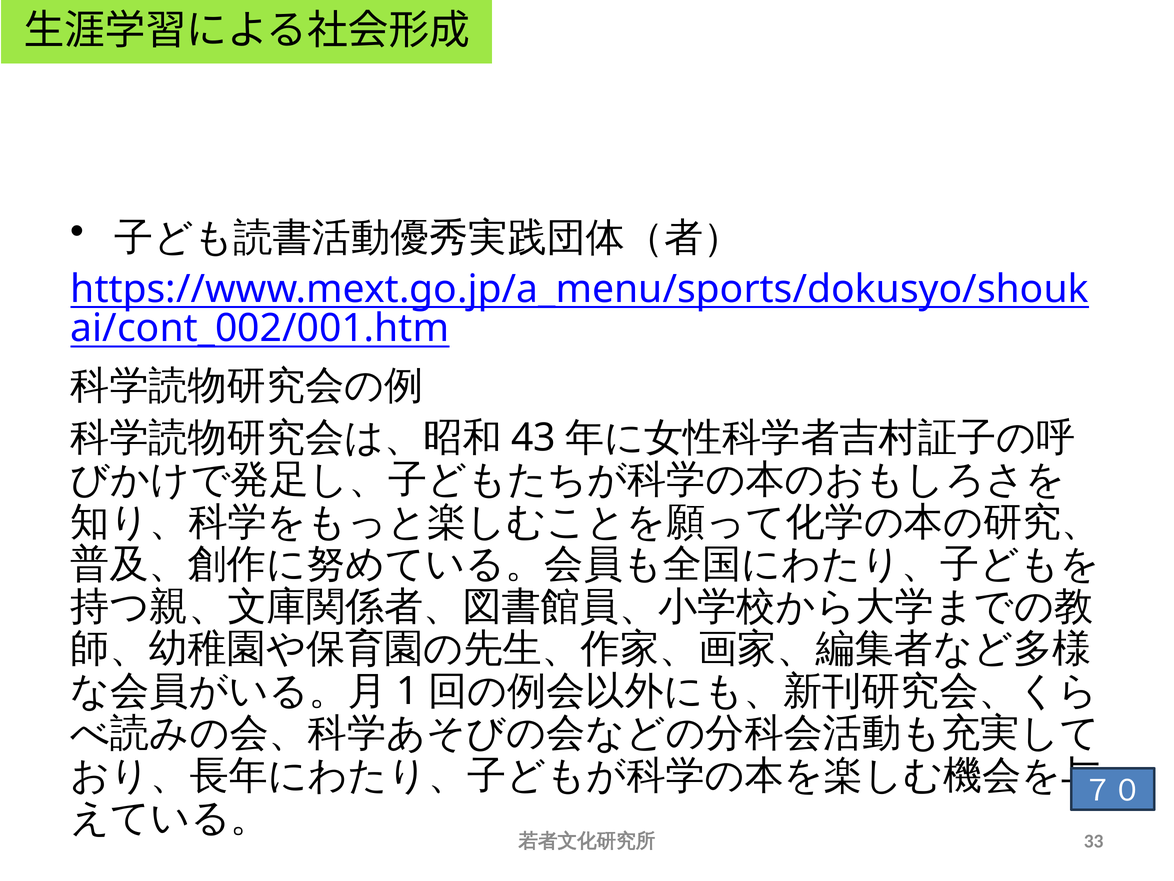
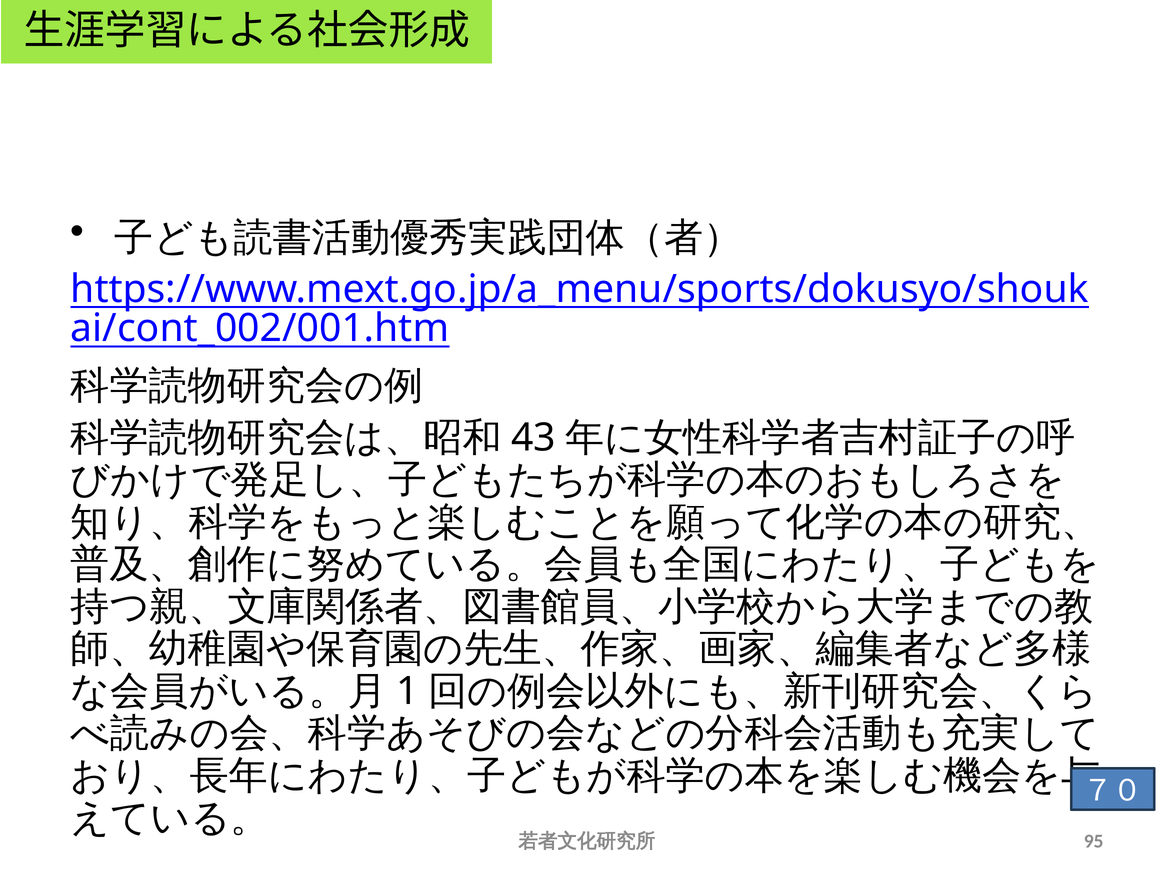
33: 33 -> 95 (1094, 841)
